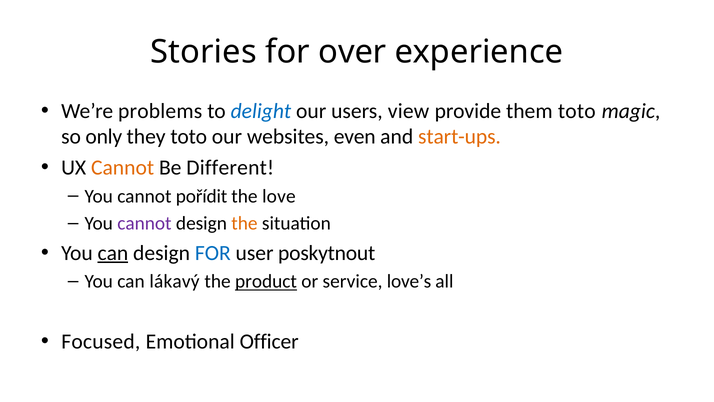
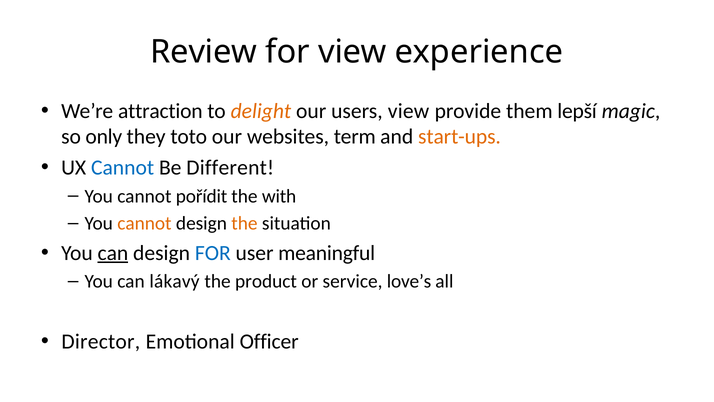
Stories: Stories -> Review (204, 52)
for over: over -> view (353, 52)
problems: problems -> attraction (160, 111)
delight colour: blue -> orange (261, 111)
them toto: toto -> lepší (577, 111)
even: even -> term (355, 137)
Cannot colour: orange -> blue (123, 167)
love: love -> with (279, 196)
cannot colour: purple -> orange (144, 223)
poskytnout: poskytnout -> meaningful (327, 253)
product underline: present -> none (266, 281)
Focused: Focused -> Director (101, 342)
